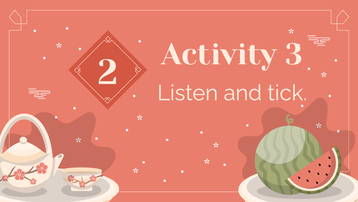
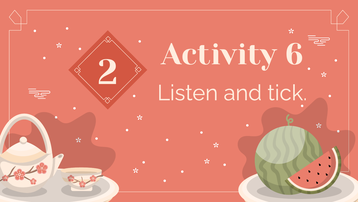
3: 3 -> 6 (294, 54)
